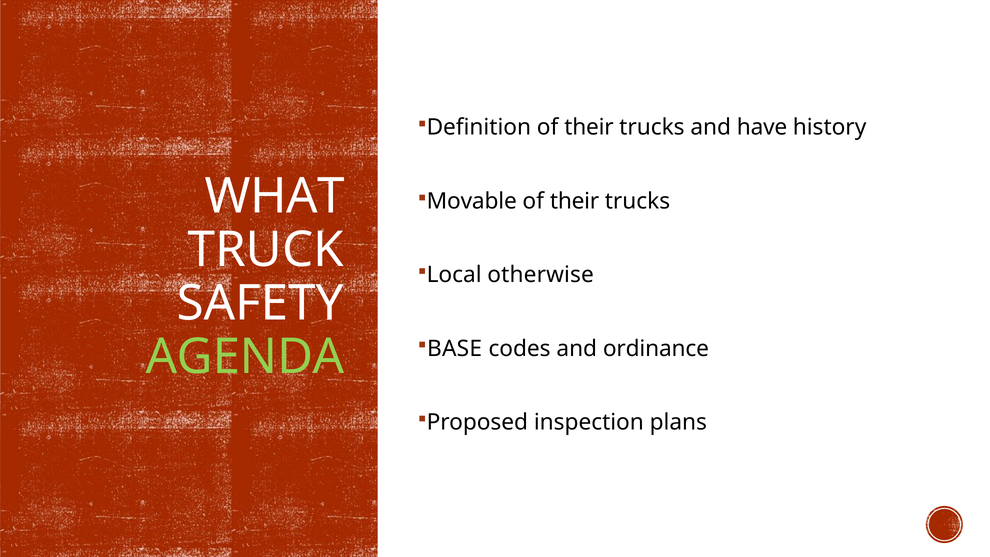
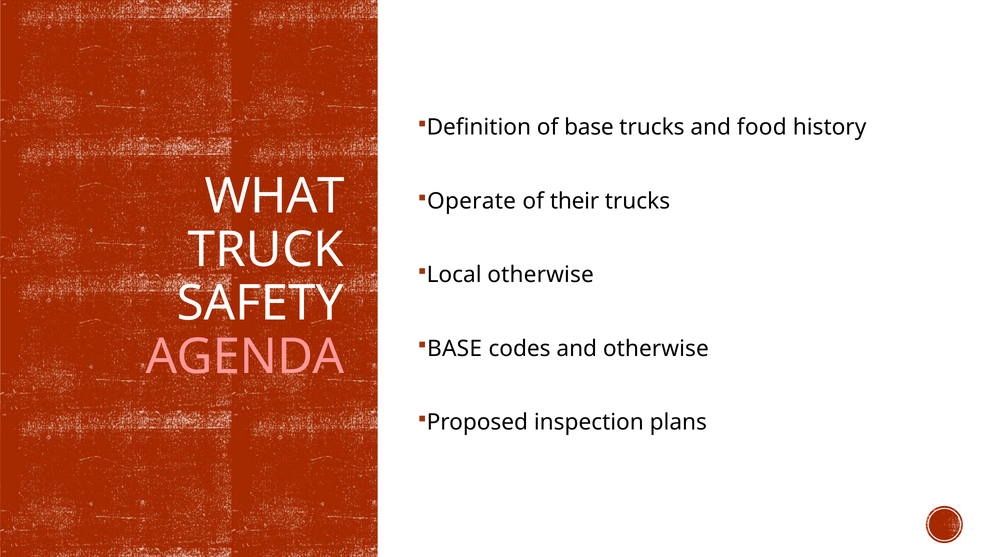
Definition of their: their -> base (589, 127)
have: have -> food (762, 127)
Movable: Movable -> Operate (472, 201)
and ordinance: ordinance -> otherwise (656, 348)
AGENDA colour: light green -> pink (245, 357)
